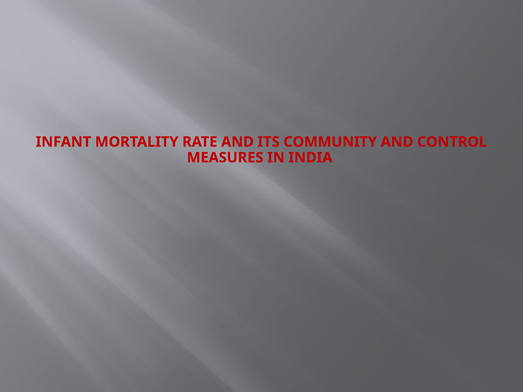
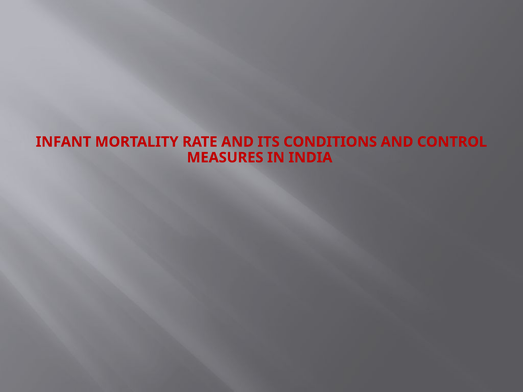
COMMUNITY: COMMUNITY -> CONDITIONS (330, 142)
